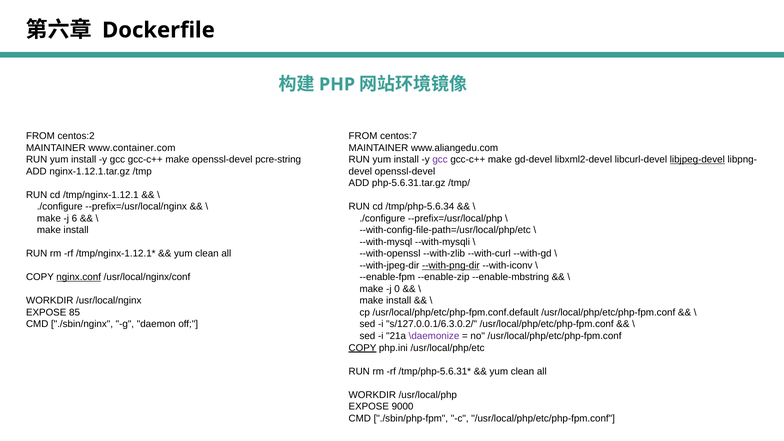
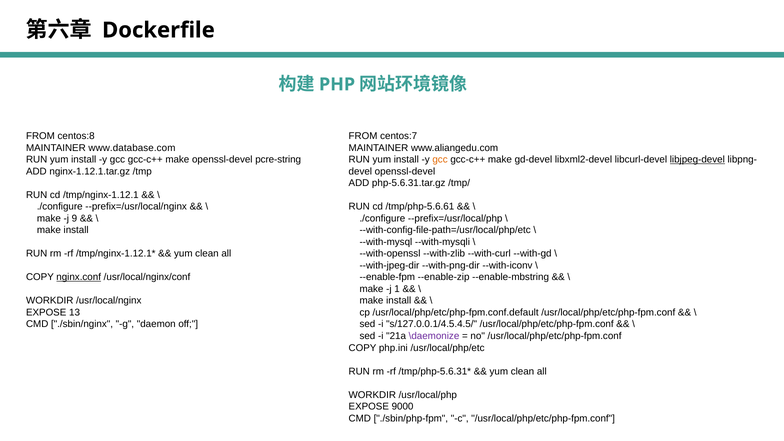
centos:2: centos:2 -> centos:8 (76, 136)
www.container.com: www.container.com -> www.database.com (132, 148)
gcc colour: purple -> orange (440, 160)
/tmp/php-5.6.34: /tmp/php-5.6.34 -> /tmp/php-5.6.61 (420, 207)
6: 6 -> 9 (74, 218)
--with-png-dir underline: present -> none (451, 265)
0: 0 -> 1 (397, 289)
85: 85 -> 13 (75, 312)
s/127.0.0.1/6.3.0.2/: s/127.0.0.1/6.3.0.2/ -> s/127.0.0.1/4.5.4.5/ (432, 324)
COPY underline: present -> none (362, 348)
